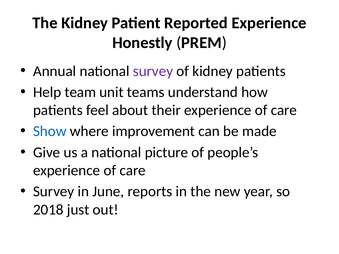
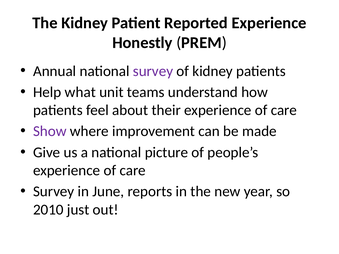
team: team -> what (80, 92)
Show colour: blue -> purple (50, 131)
2018: 2018 -> 2010 (48, 210)
